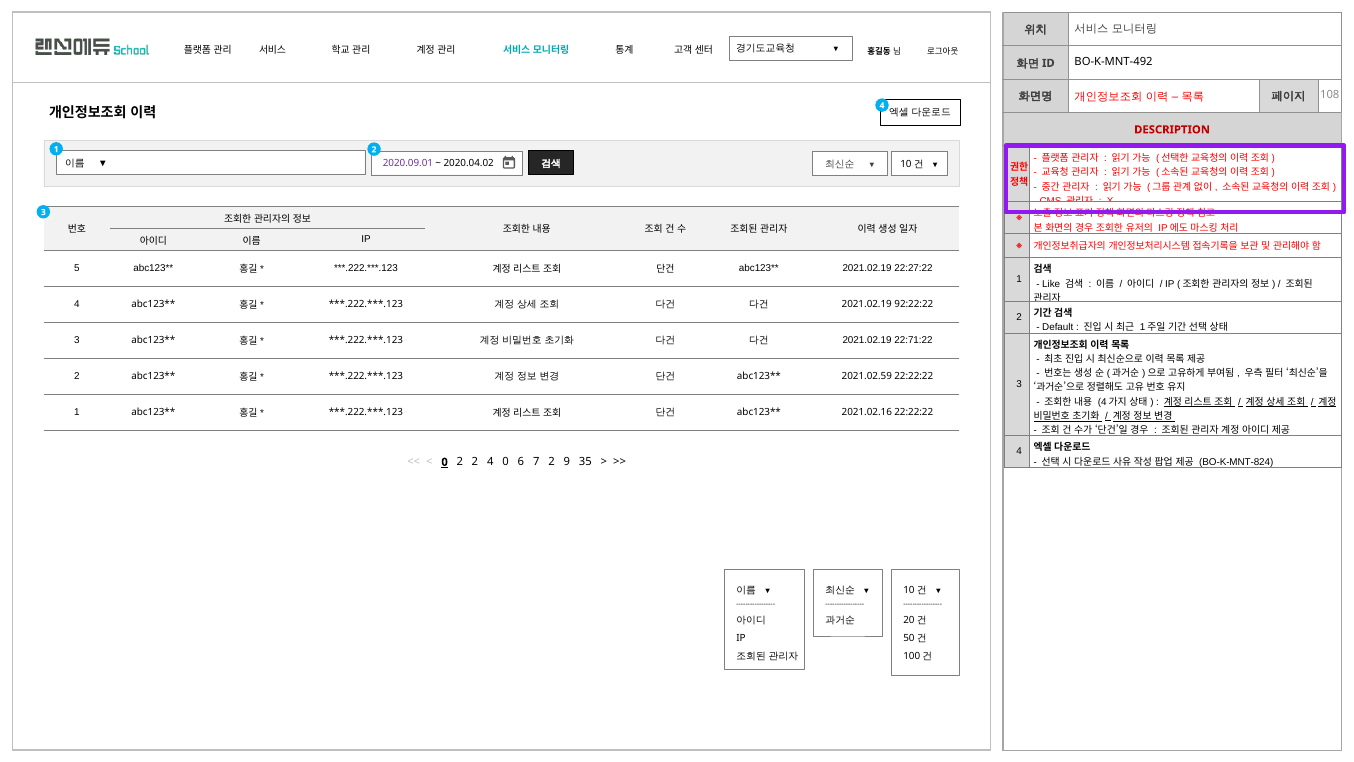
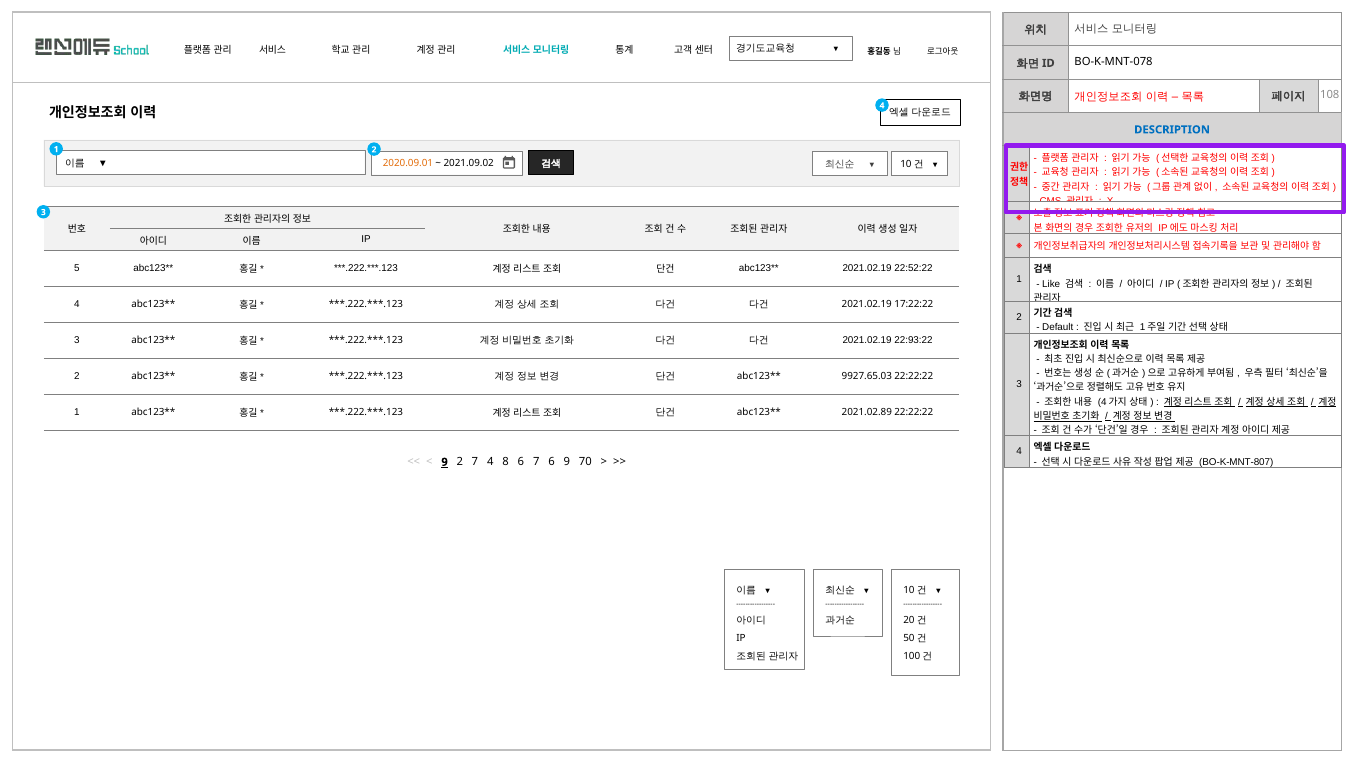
BO-K-MNT-492: BO-K-MNT-492 -> BO-K-MNT-078 (1114, 62)
DESCRIPTION colour: red -> blue (1172, 130)
2020.09.01 colour: purple -> orange (408, 163)
2020.04.02: 2020.04.02 -> 2021.09.02 (469, 163)
22:27:22: 22:27:22 -> 22:52:22 (913, 268)
92:22:22: 92:22:22 -> 17:22:22 (914, 304)
22:71:22: 22:71:22 -> 22:93:22 (913, 340)
2021.02.59: 2021.02.59 -> 9927.65.03 (867, 376)
2021.02.16: 2021.02.16 -> 2021.02.89 (867, 412)
BO-K-MNT-824: BO-K-MNT-824 -> BO-K-MNT-807 (1236, 462)
0: 0 -> 9 (445, 462)
2 2: 2 -> 7 (475, 462)
4 0: 0 -> 8 (506, 462)
7 2: 2 -> 6 (551, 462)
35: 35 -> 70 (585, 462)
